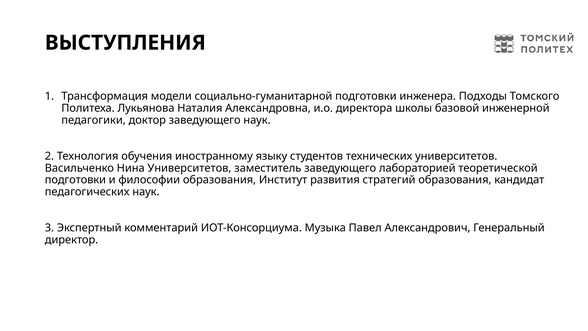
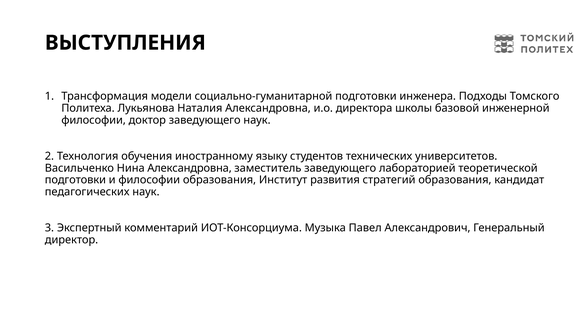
педагогики: педагогики -> философии (94, 120)
Нина Университетов: Университетов -> Александровна (190, 168)
